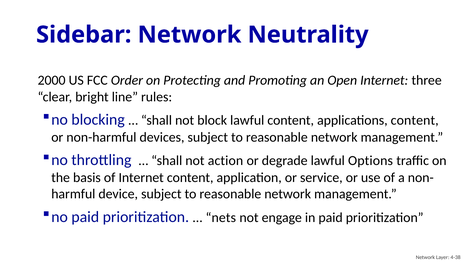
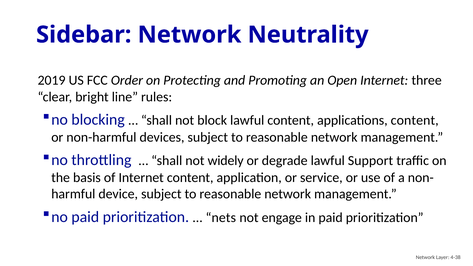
2000: 2000 -> 2019 (52, 80)
action: action -> widely (226, 161)
Options: Options -> Support (371, 161)
